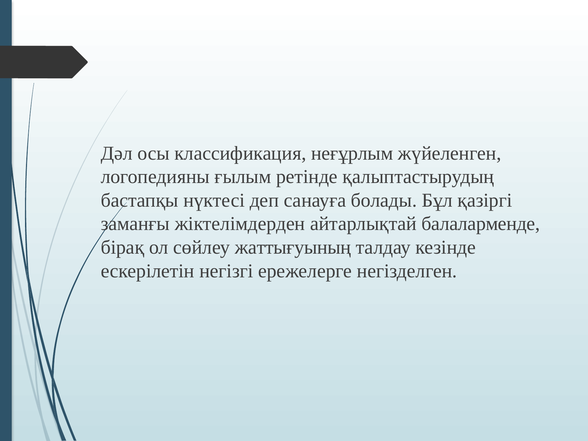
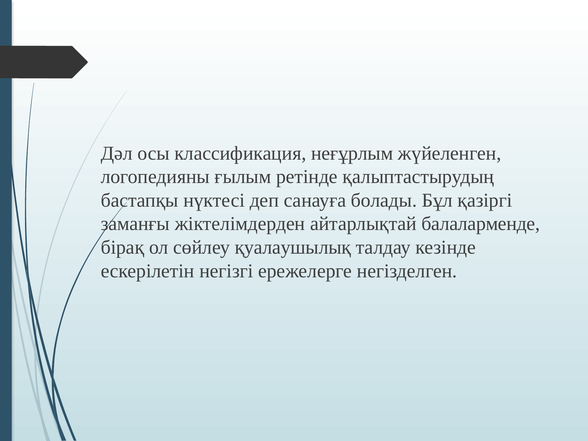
жаттығуының: жаттығуының -> қуалаушылық (293, 247)
